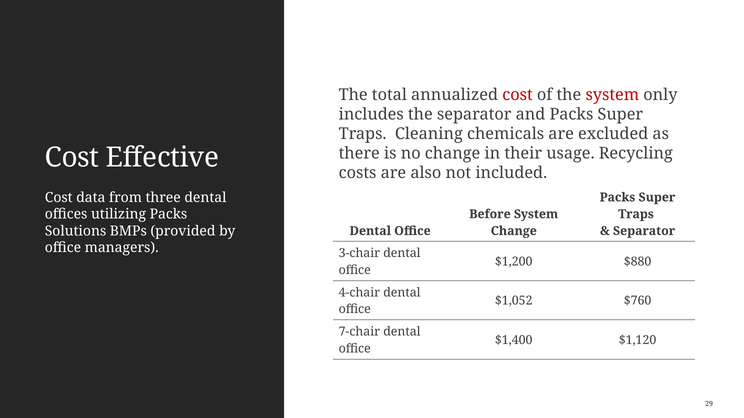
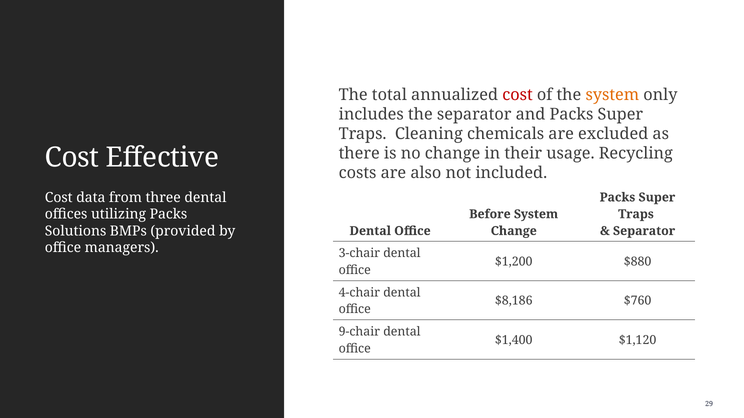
system colour: red -> orange (612, 95)
$1,052: $1,052 -> $8,186 (514, 301)
7-chair: 7-chair -> 9-chair (359, 332)
